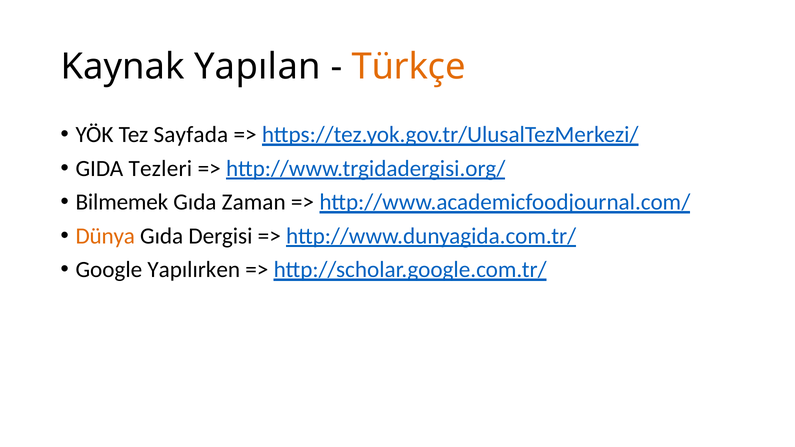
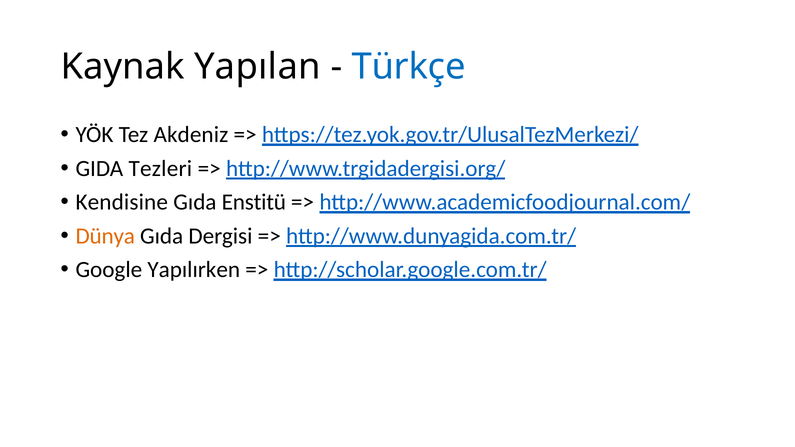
Türkçe colour: orange -> blue (409, 67)
Sayfada: Sayfada -> Akdeniz (191, 135)
Bilmemek: Bilmemek -> Kendisine (122, 202)
Zaman: Zaman -> Enstitü (254, 202)
